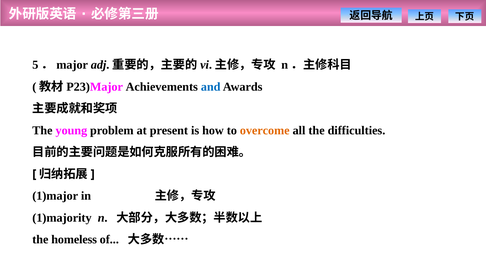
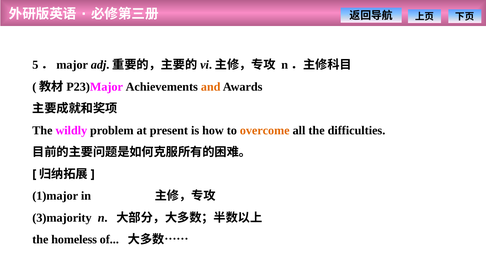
and colour: blue -> orange (211, 87)
young: young -> wildly (71, 131)
1)majority: 1)majority -> 3)majority (62, 218)
